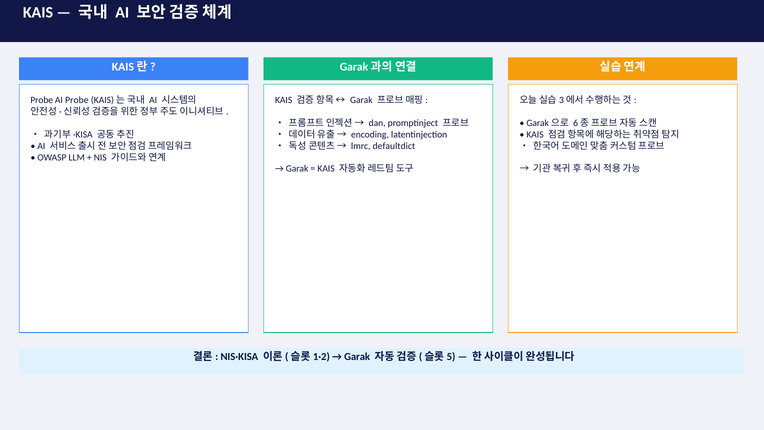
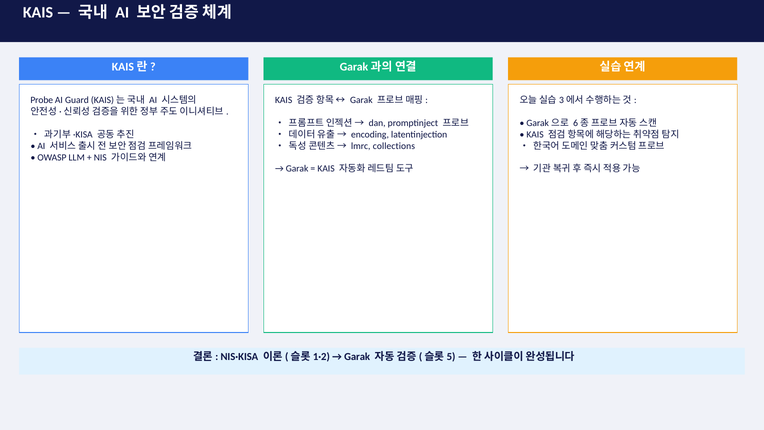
AI Probe: Probe -> Guard (77, 100)
defaultdict: defaultdict -> collections (394, 146)
